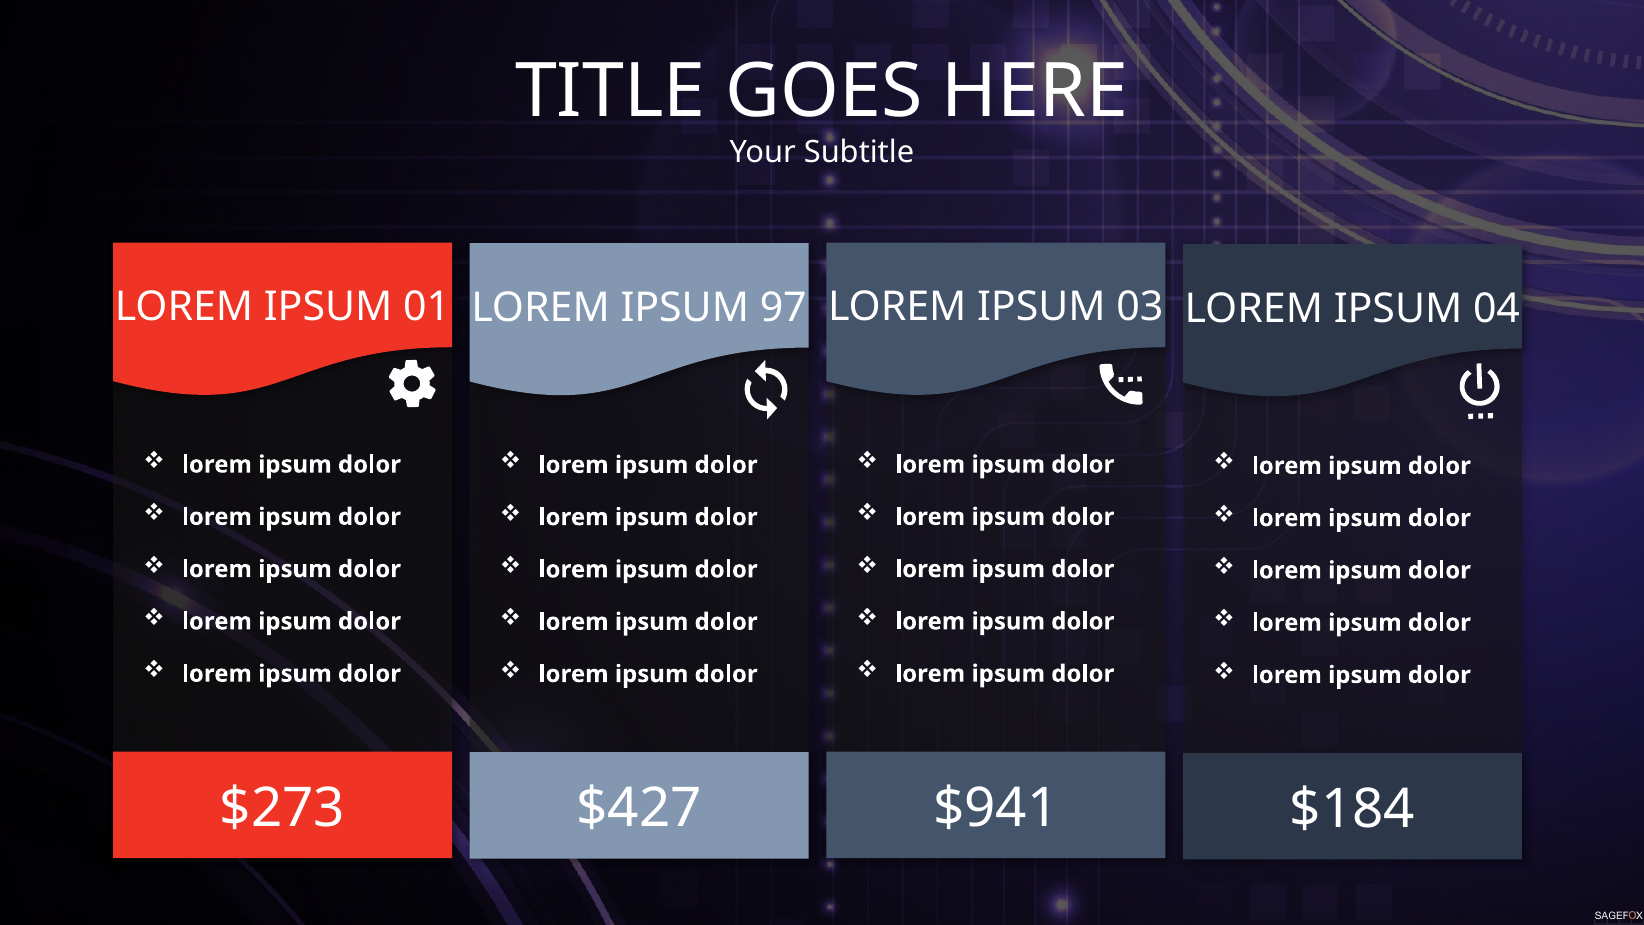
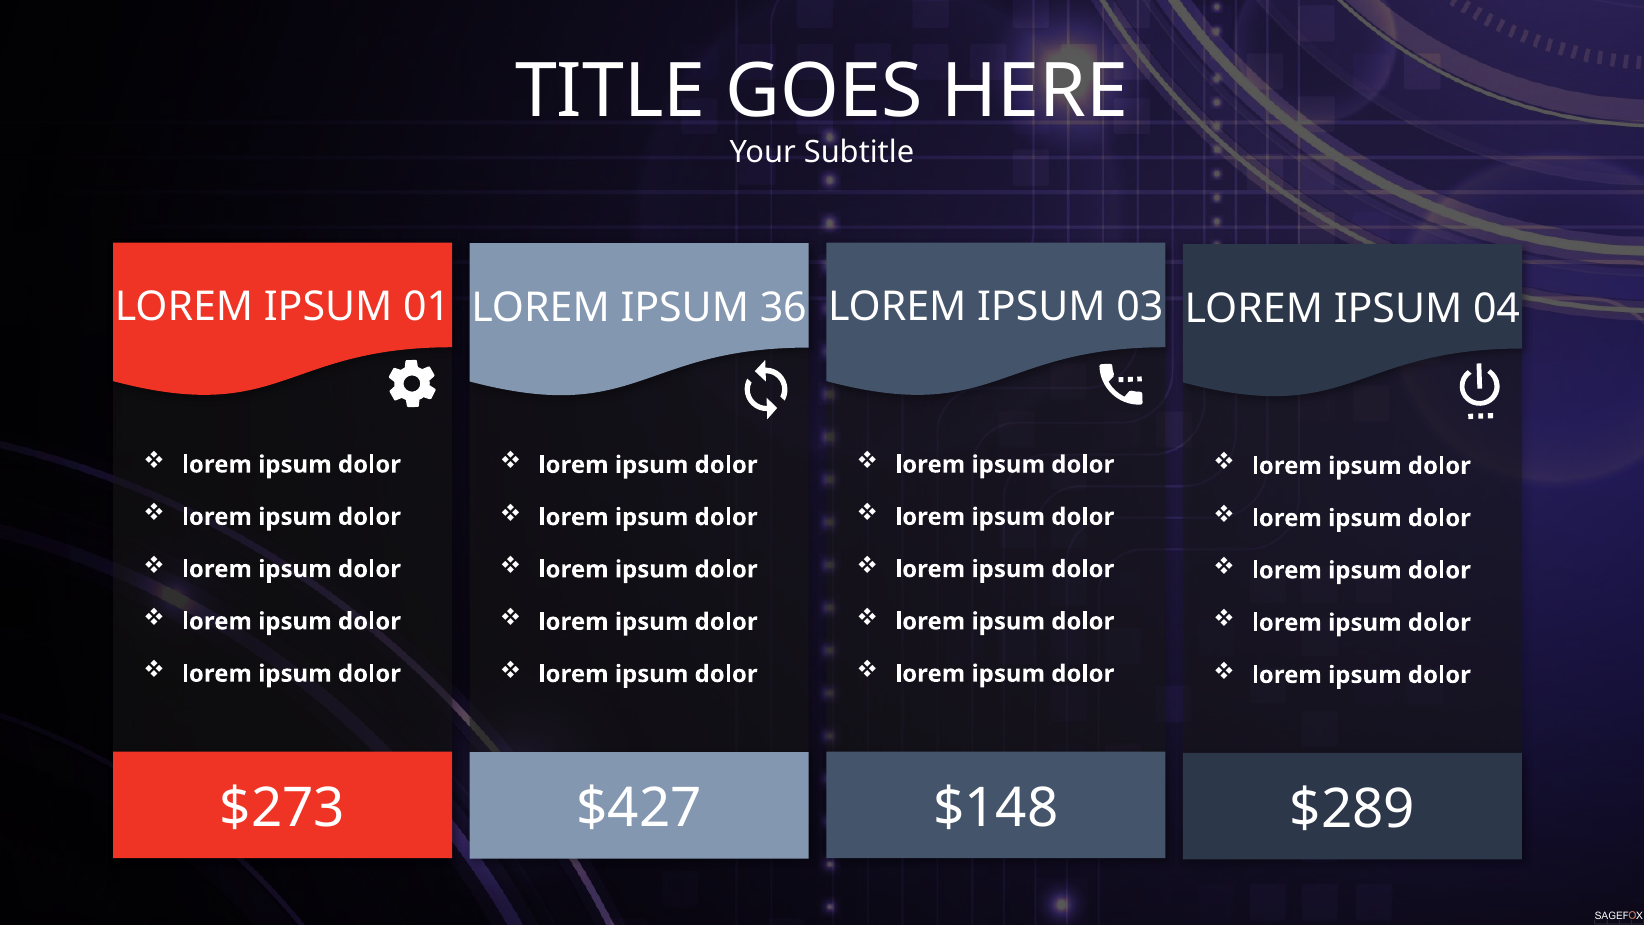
97: 97 -> 36 (783, 307)
$941: $941 -> $148 (996, 808)
$184: $184 -> $289 (1353, 809)
